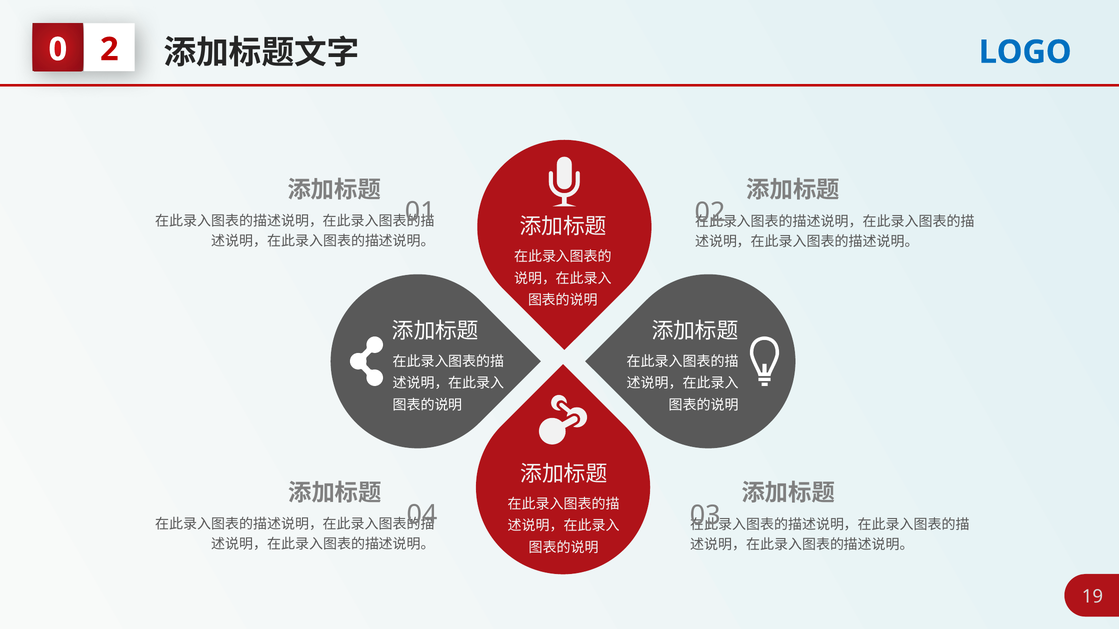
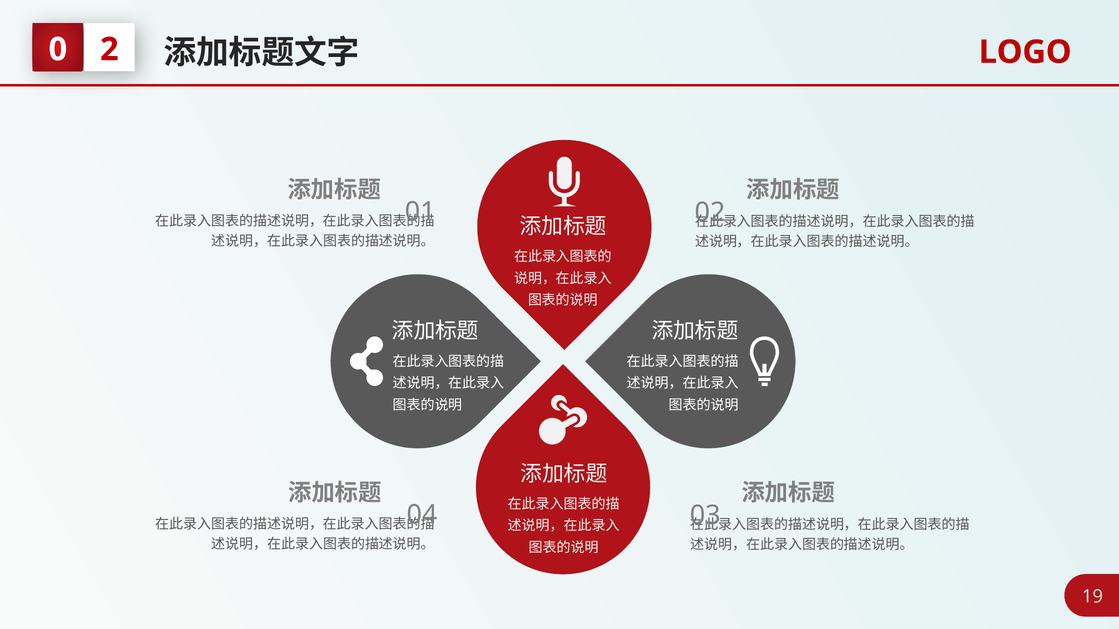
LOGO colour: blue -> red (1025, 52)
